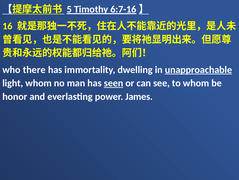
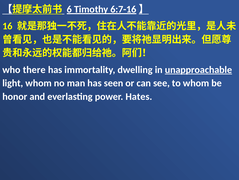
5: 5 -> 6 (69, 9)
seen underline: present -> none (114, 83)
James: James -> Hates (139, 96)
